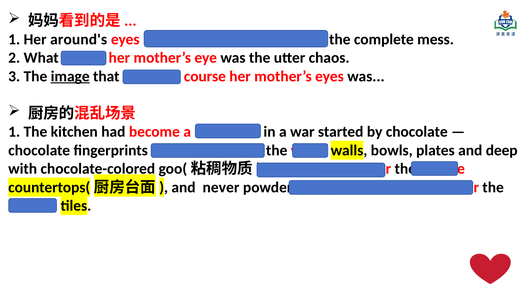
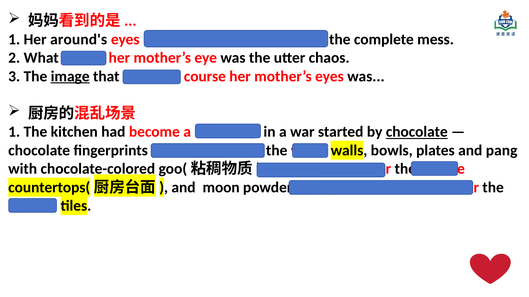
chocolate underline: none -> present (417, 132)
deep: deep -> pang (502, 151)
never: never -> moon (221, 188)
